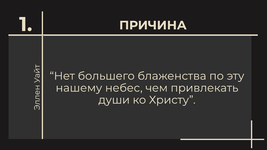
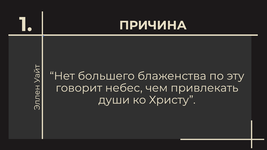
нашему: нашему -> говорит (79, 88)
